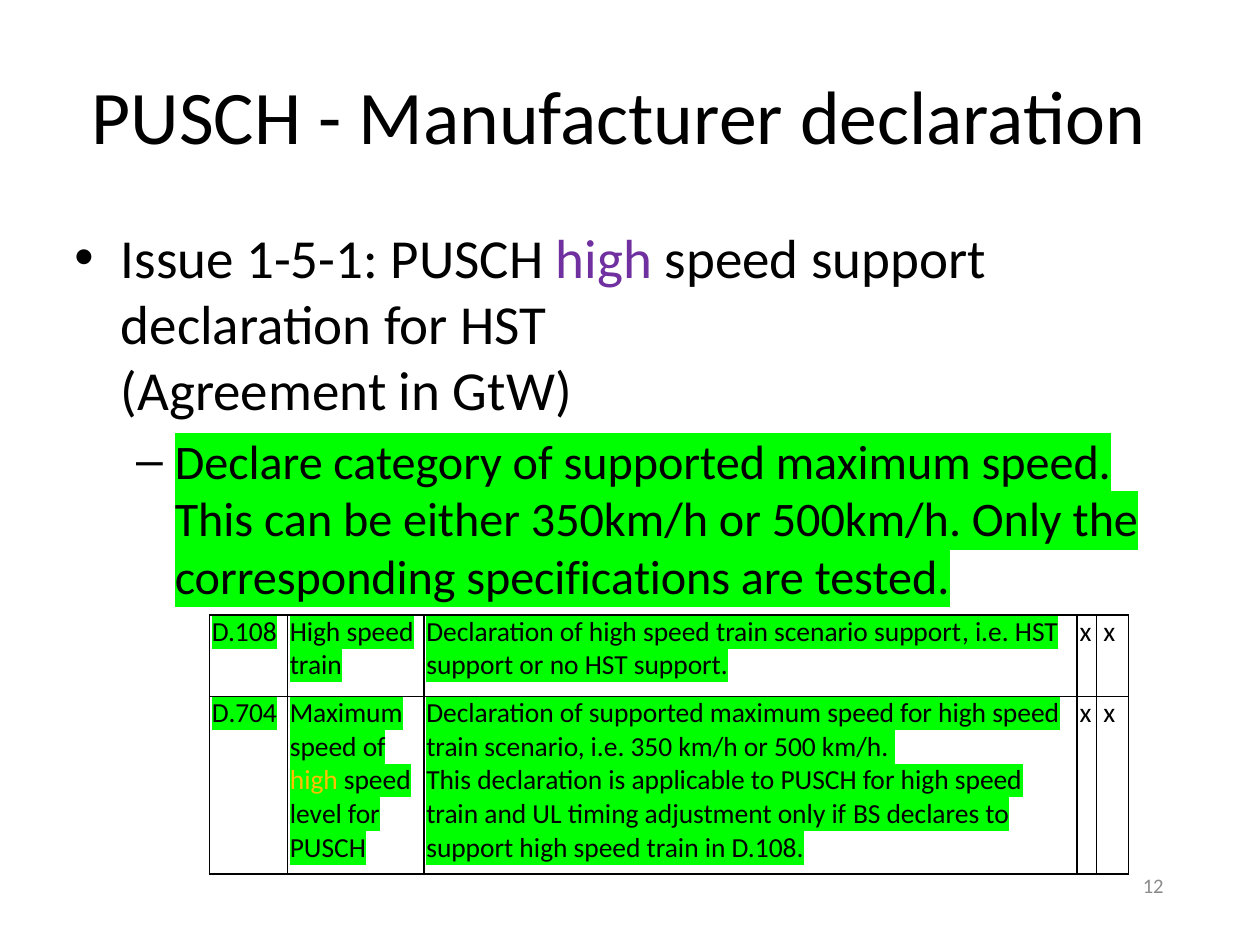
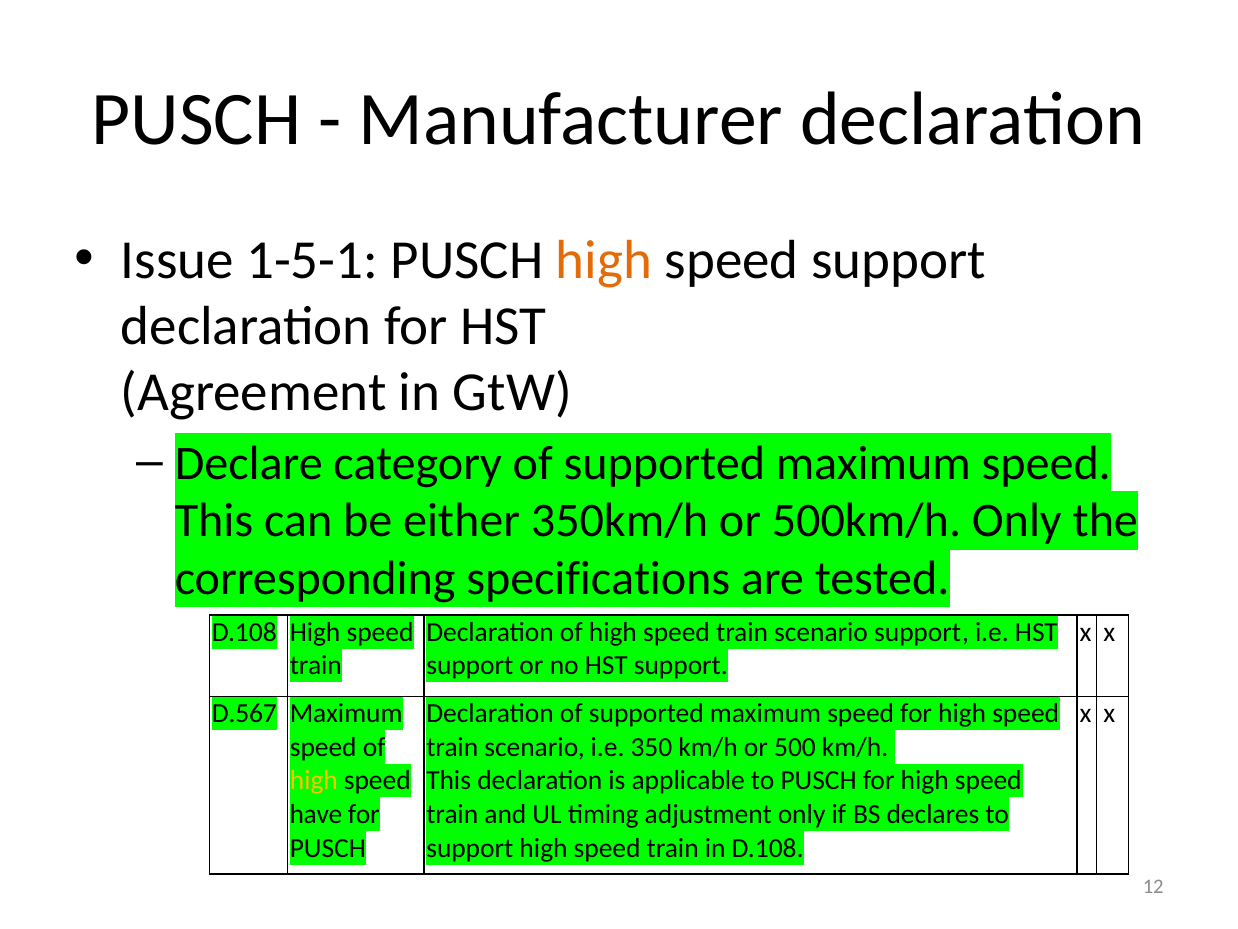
high colour: purple -> orange (604, 260)
D.704: D.704 -> D.567 (244, 713)
level: level -> have (316, 814)
